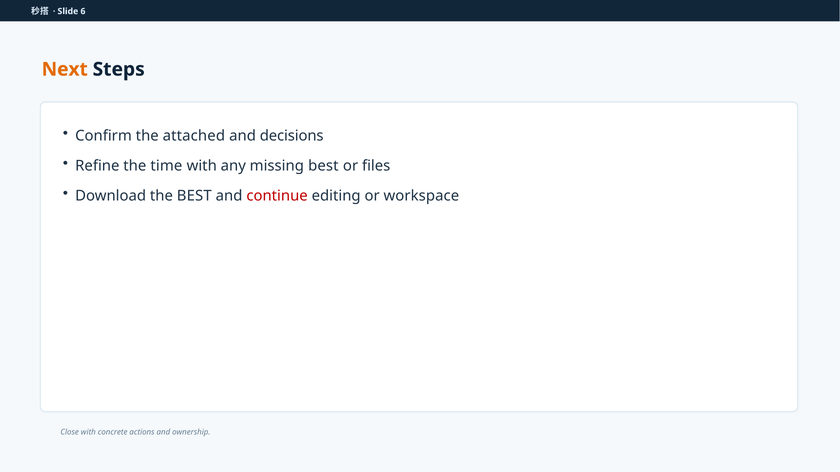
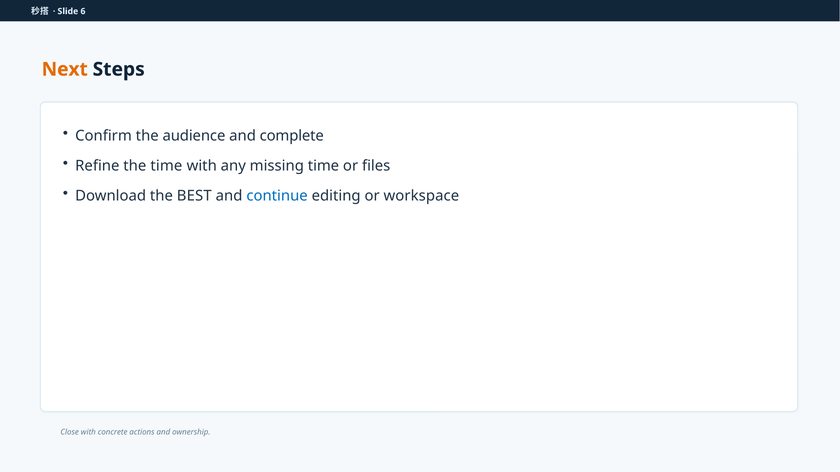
attached: attached -> audience (194, 136)
decisions: decisions -> complete (292, 136)
missing best: best -> time (323, 166)
continue colour: red -> blue (277, 196)
